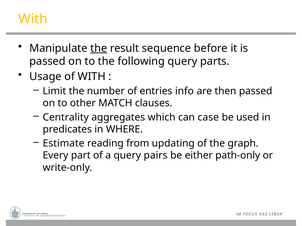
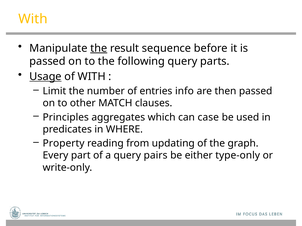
Usage underline: none -> present (46, 77)
Centrality: Centrality -> Principles (66, 117)
Estimate: Estimate -> Property (64, 144)
path-only: path-only -> type-only (238, 156)
